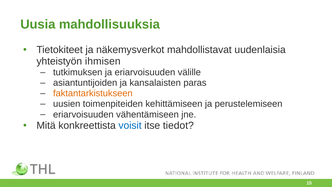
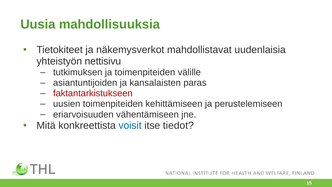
ihmisen: ihmisen -> nettisivu (103, 61)
ja eriarvoisuuden: eriarvoisuuden -> toimenpiteiden (145, 72)
faktantarkistukseen colour: orange -> red (93, 93)
